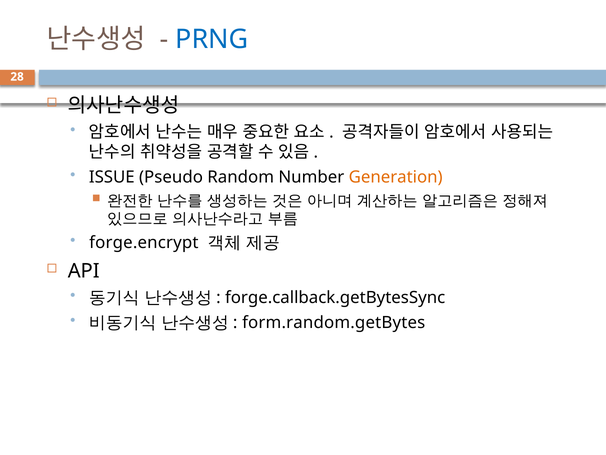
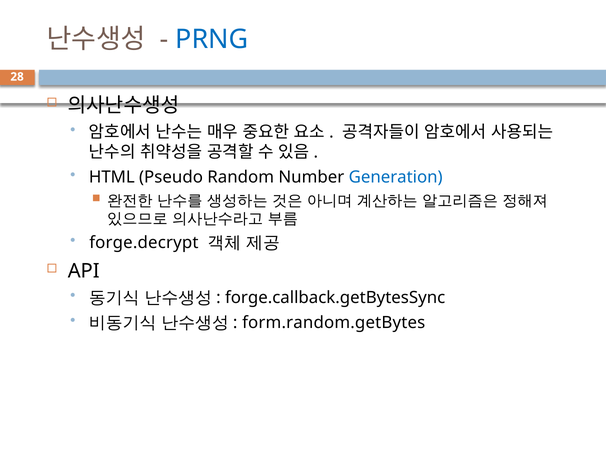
ISSUE: ISSUE -> HTML (112, 177)
Generation colour: orange -> blue (396, 177)
forge.encrypt: forge.encrypt -> forge.decrypt (144, 242)
